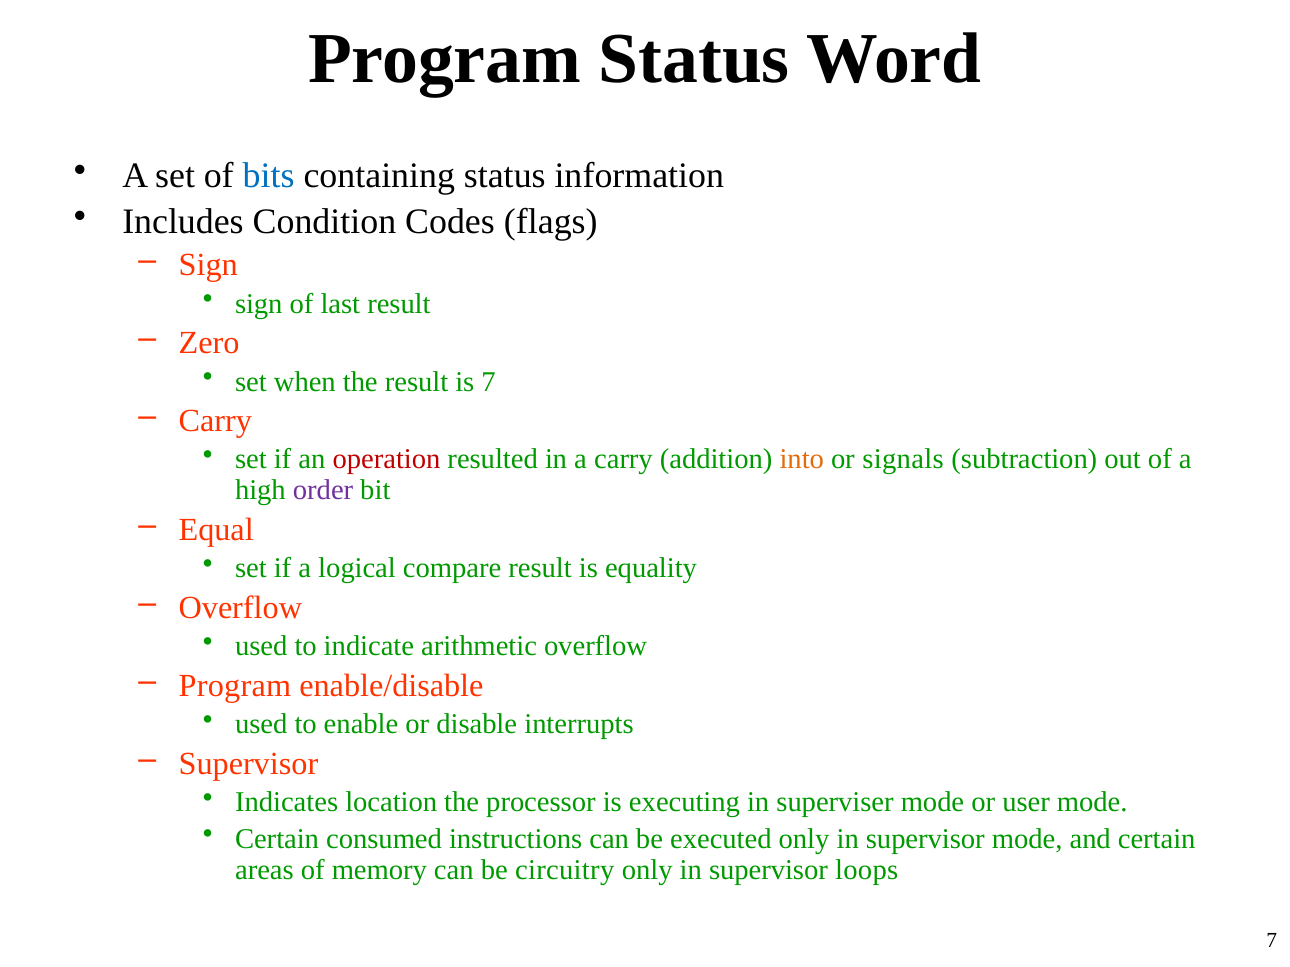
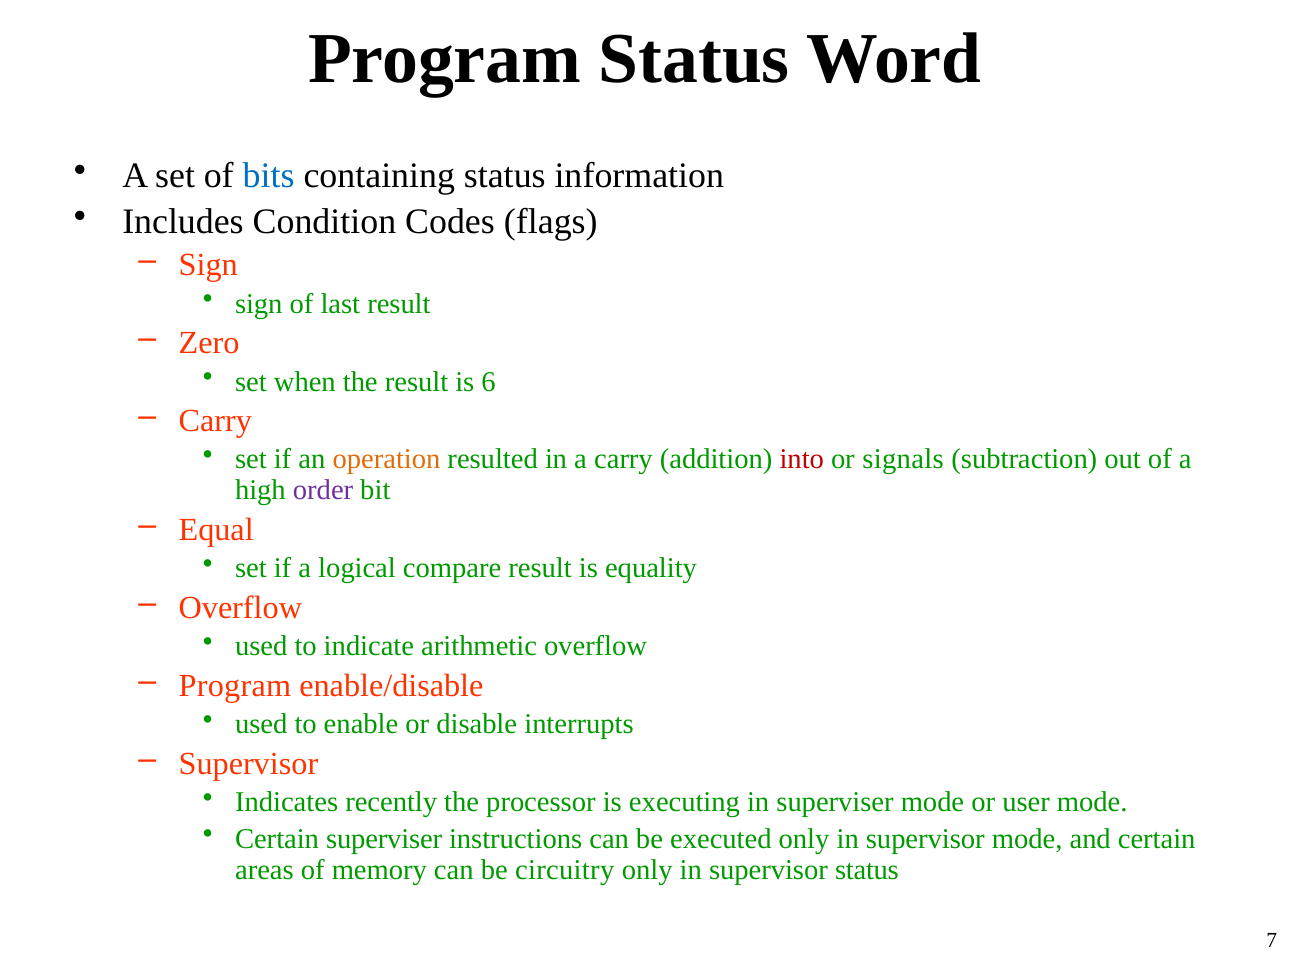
is 7: 7 -> 6 (489, 382)
operation colour: red -> orange (387, 460)
into colour: orange -> red (802, 460)
location: location -> recently (391, 803)
Certain consumed: consumed -> superviser (384, 839)
supervisor loops: loops -> status (867, 870)
